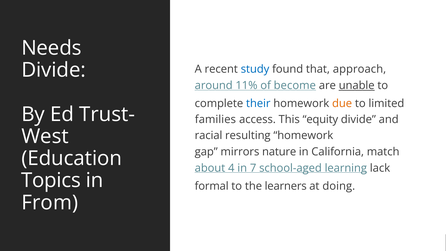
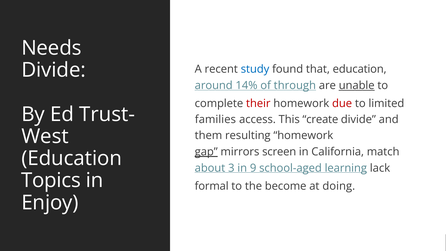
that approach: approach -> education (360, 69)
11%: 11% -> 14% (247, 86)
become: become -> through (295, 86)
their colour: blue -> red (258, 103)
due colour: orange -> red (342, 103)
equity: equity -> create (320, 120)
racial: racial -> them (208, 136)
gap underline: none -> present (206, 152)
nature: nature -> screen (279, 152)
4: 4 -> 3 (231, 168)
7: 7 -> 9 (253, 168)
learners: learners -> become (286, 186)
From: From -> Enjoy (50, 203)
